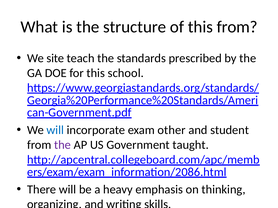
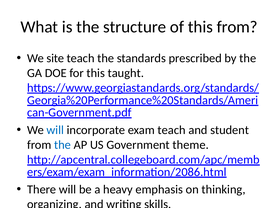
school: school -> taught (126, 73)
exam other: other -> teach (172, 130)
the colour: purple -> blue (63, 145)
taught: taught -> theme (191, 145)
